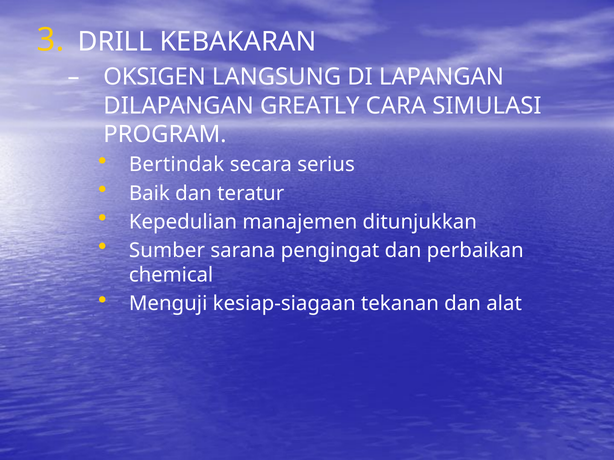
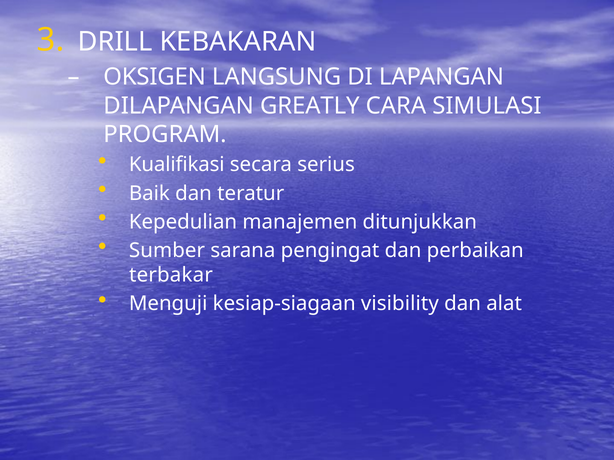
Bertindak: Bertindak -> Kualifikasi (177, 165)
chemical: chemical -> terbakar (171, 275)
tekanan: tekanan -> visibility (400, 304)
